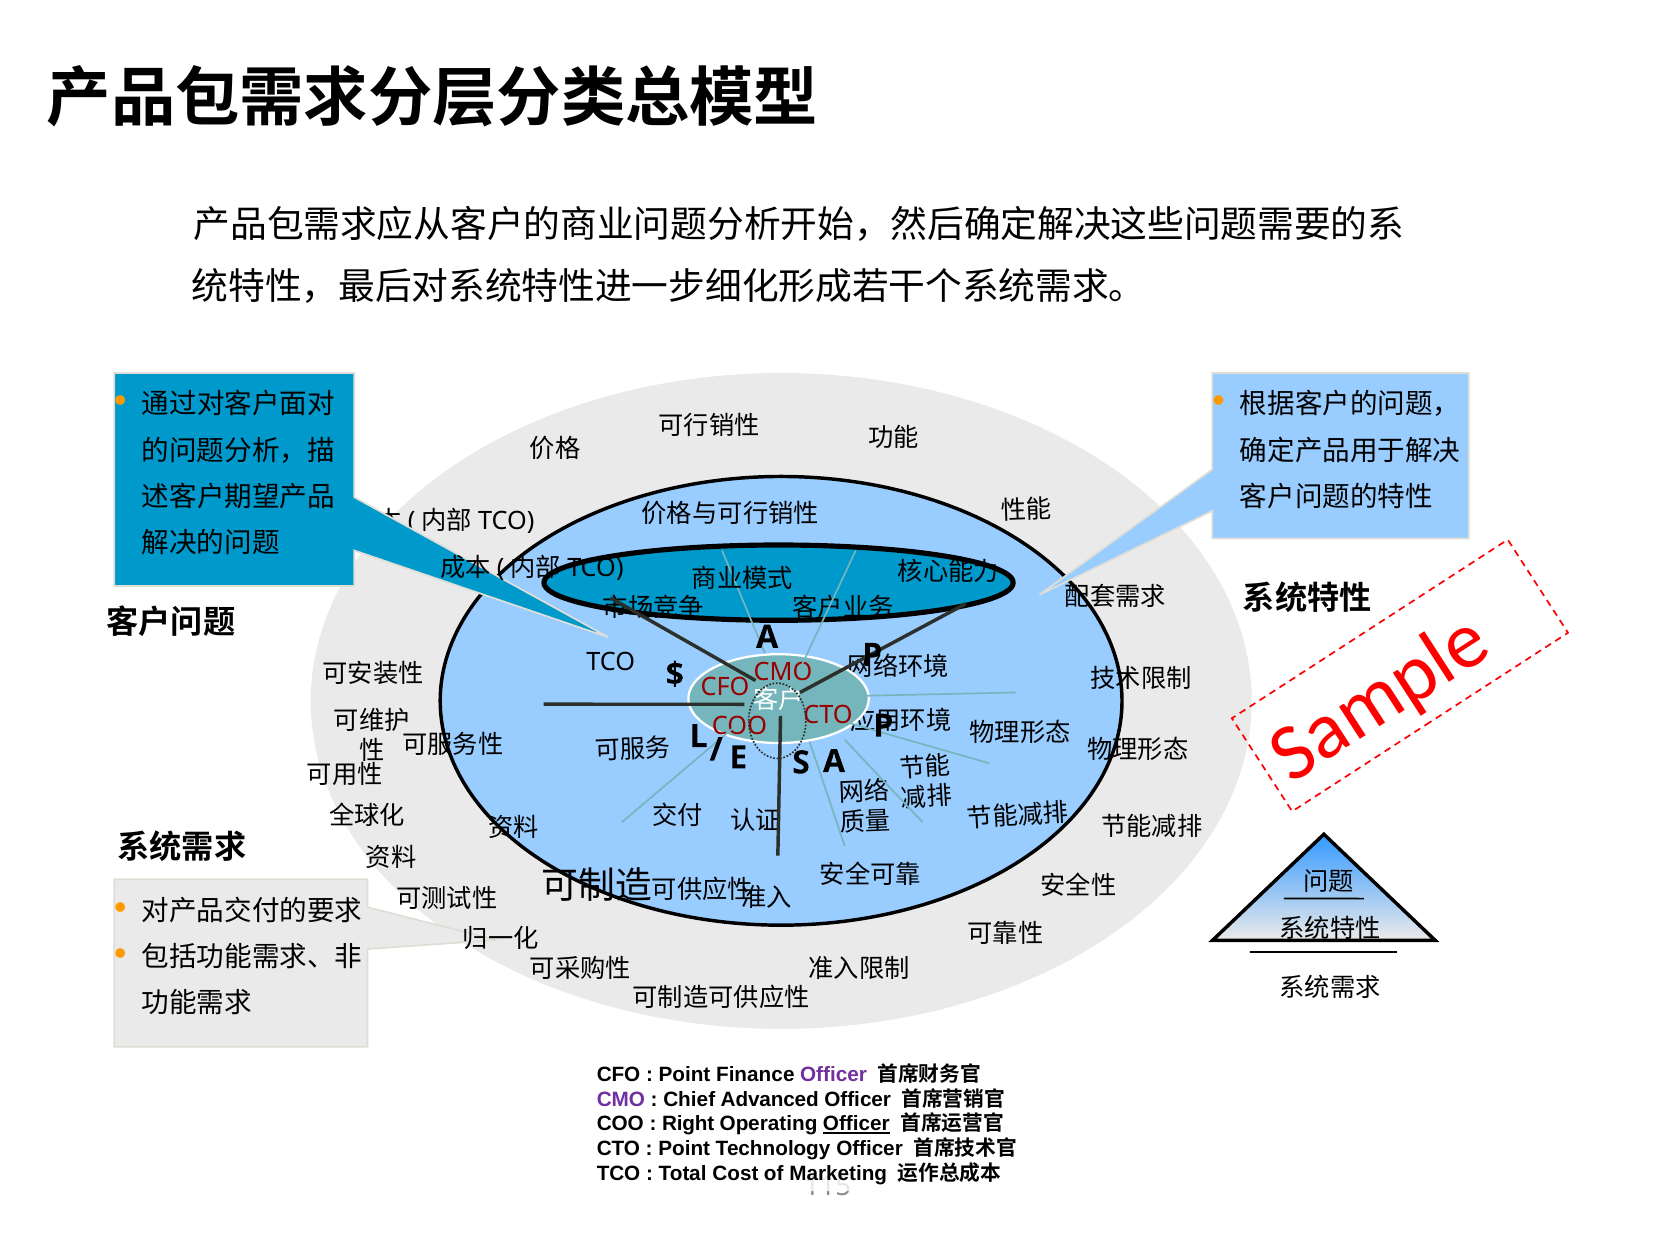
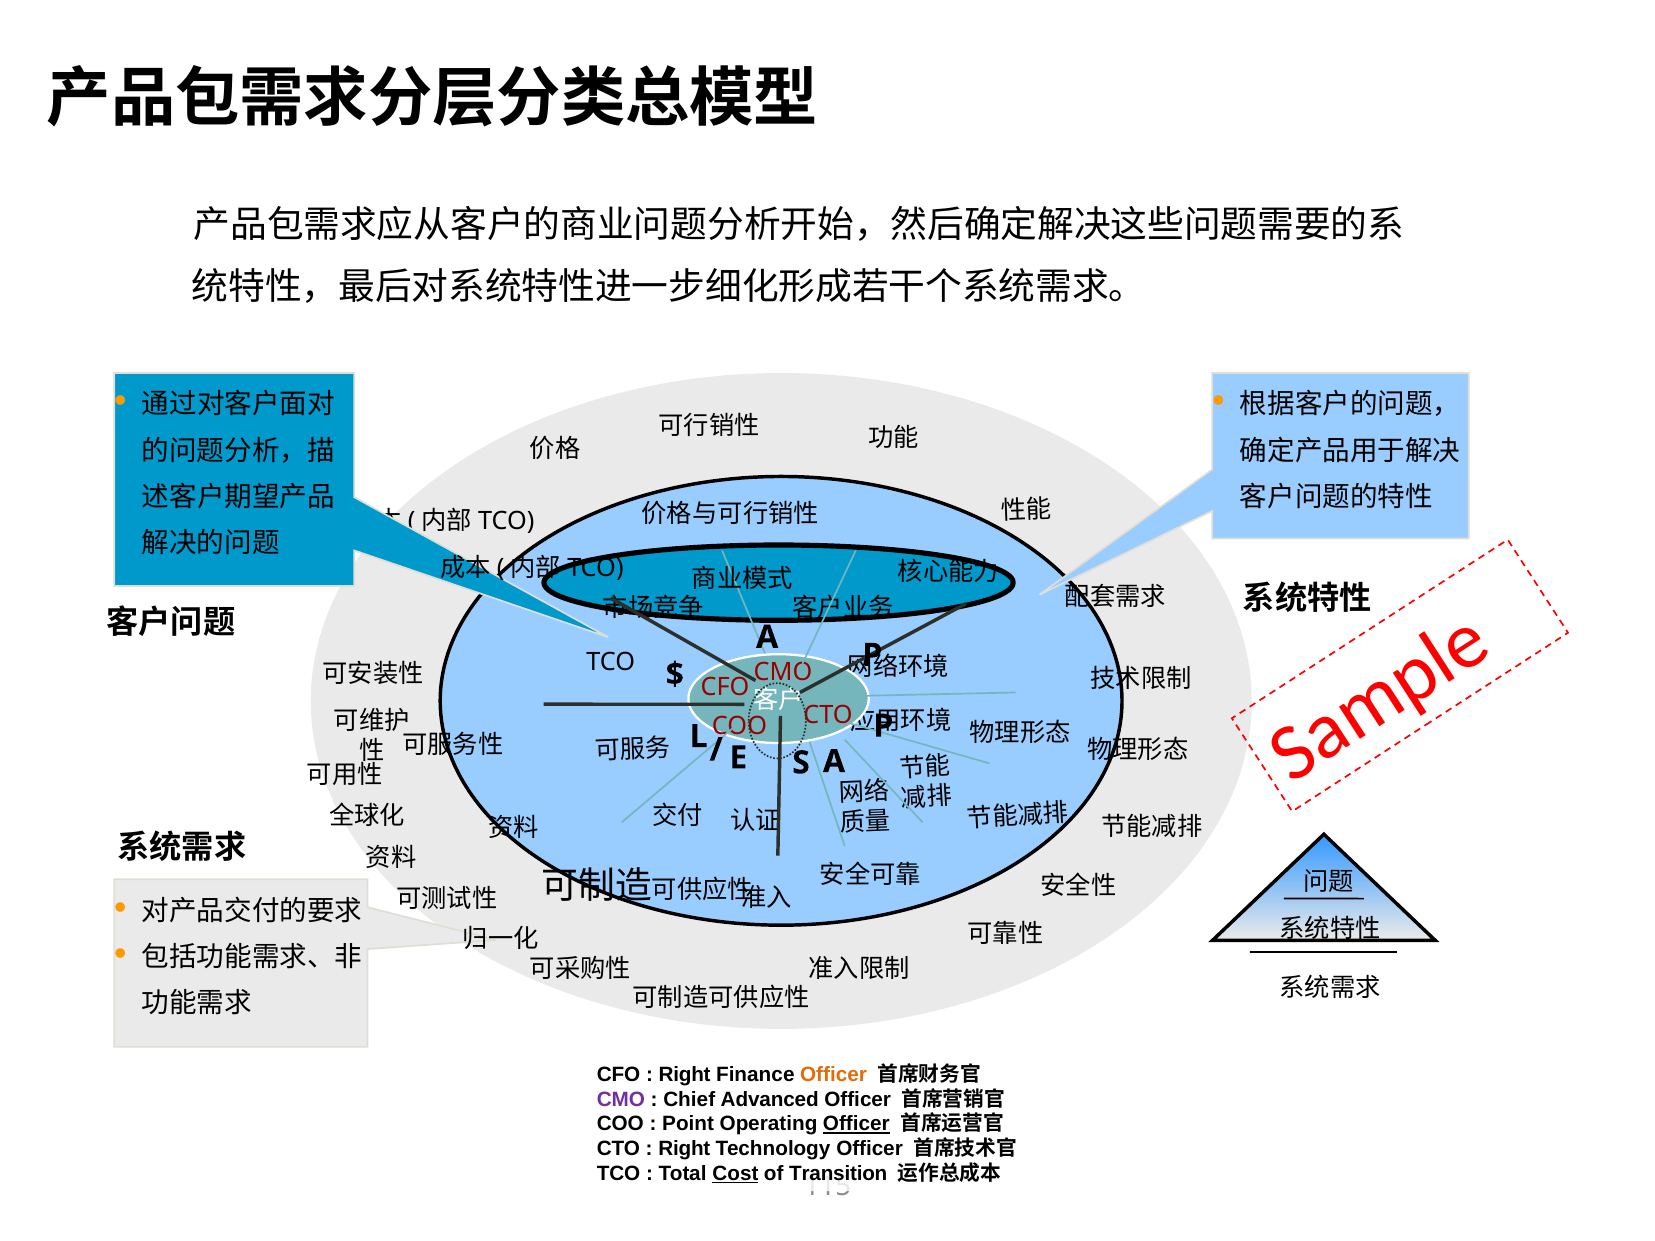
Point: Point -> Right (685, 1075)
Officer colour: purple -> orange (834, 1075)
Right: Right -> Point (688, 1124)
Point: Point -> Right (684, 1149)
Cost underline: none -> present (735, 1174)
Marketing: Marketing -> Transition (838, 1174)
